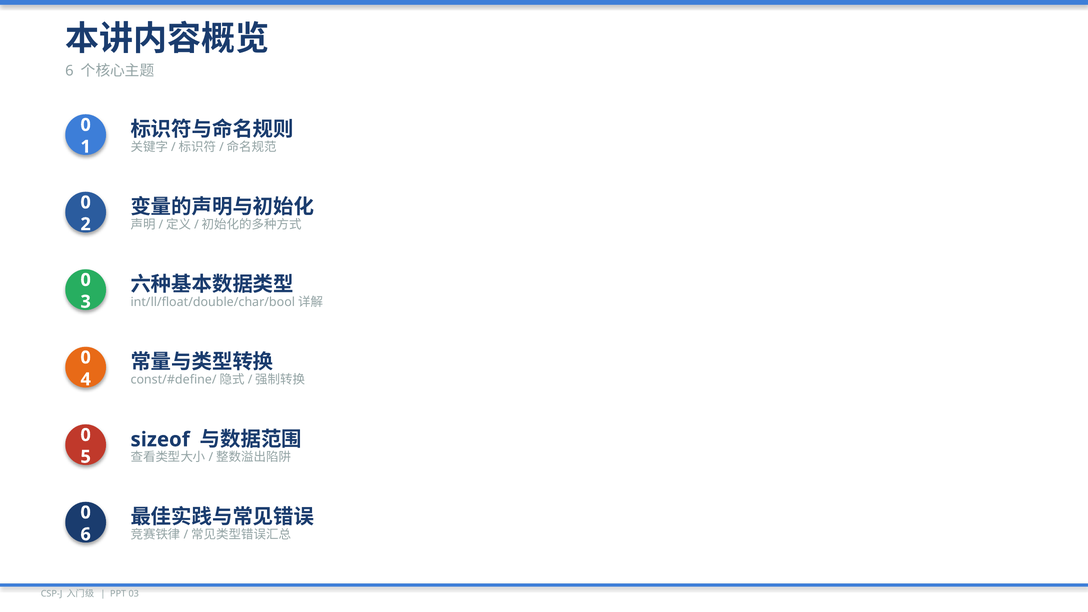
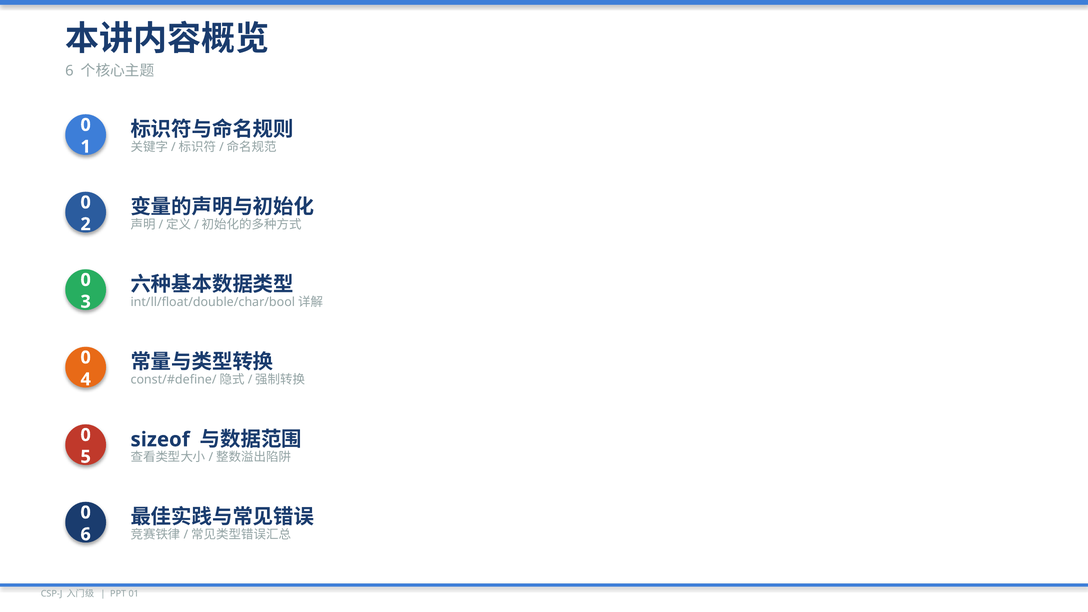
03: 03 -> 01 (134, 594)
